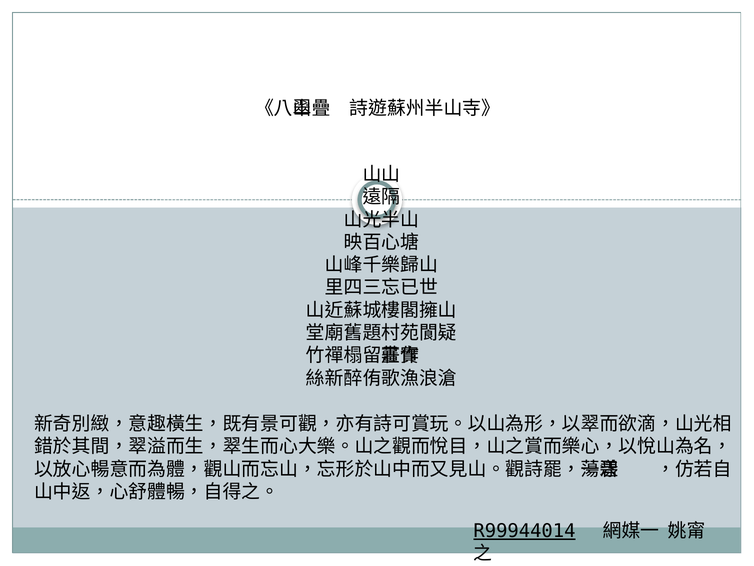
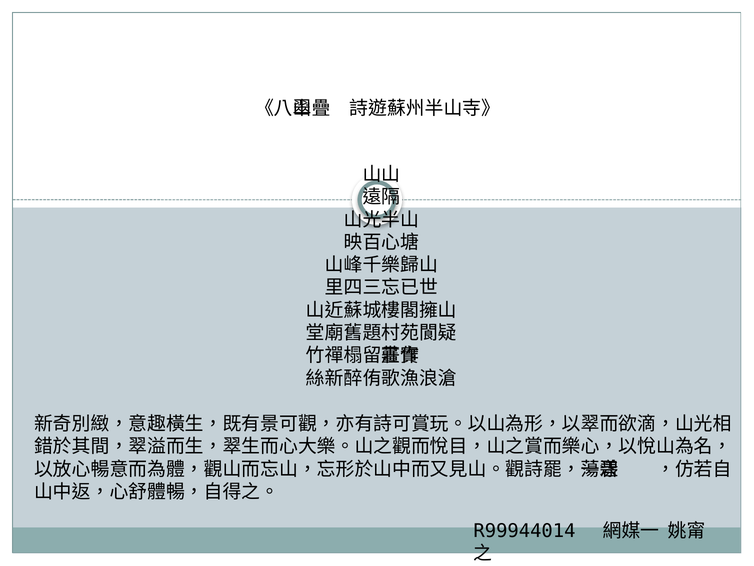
R99944014 underline: present -> none (524, 531)
